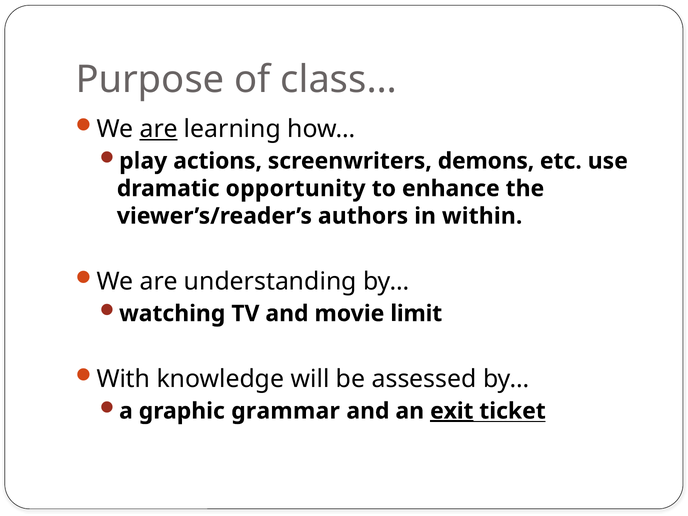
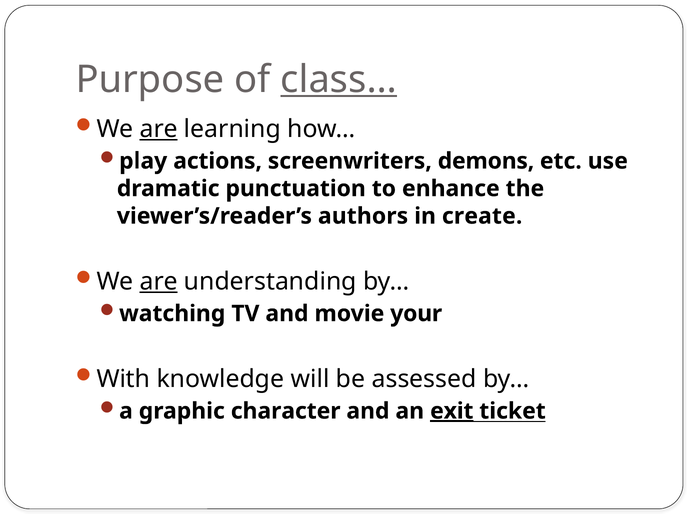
class… underline: none -> present (339, 80)
opportunity: opportunity -> punctuation (296, 189)
within: within -> create (482, 216)
are underline: none -> present (159, 281)
limit: limit -> your (416, 314)
grammar: grammar -> character (286, 411)
